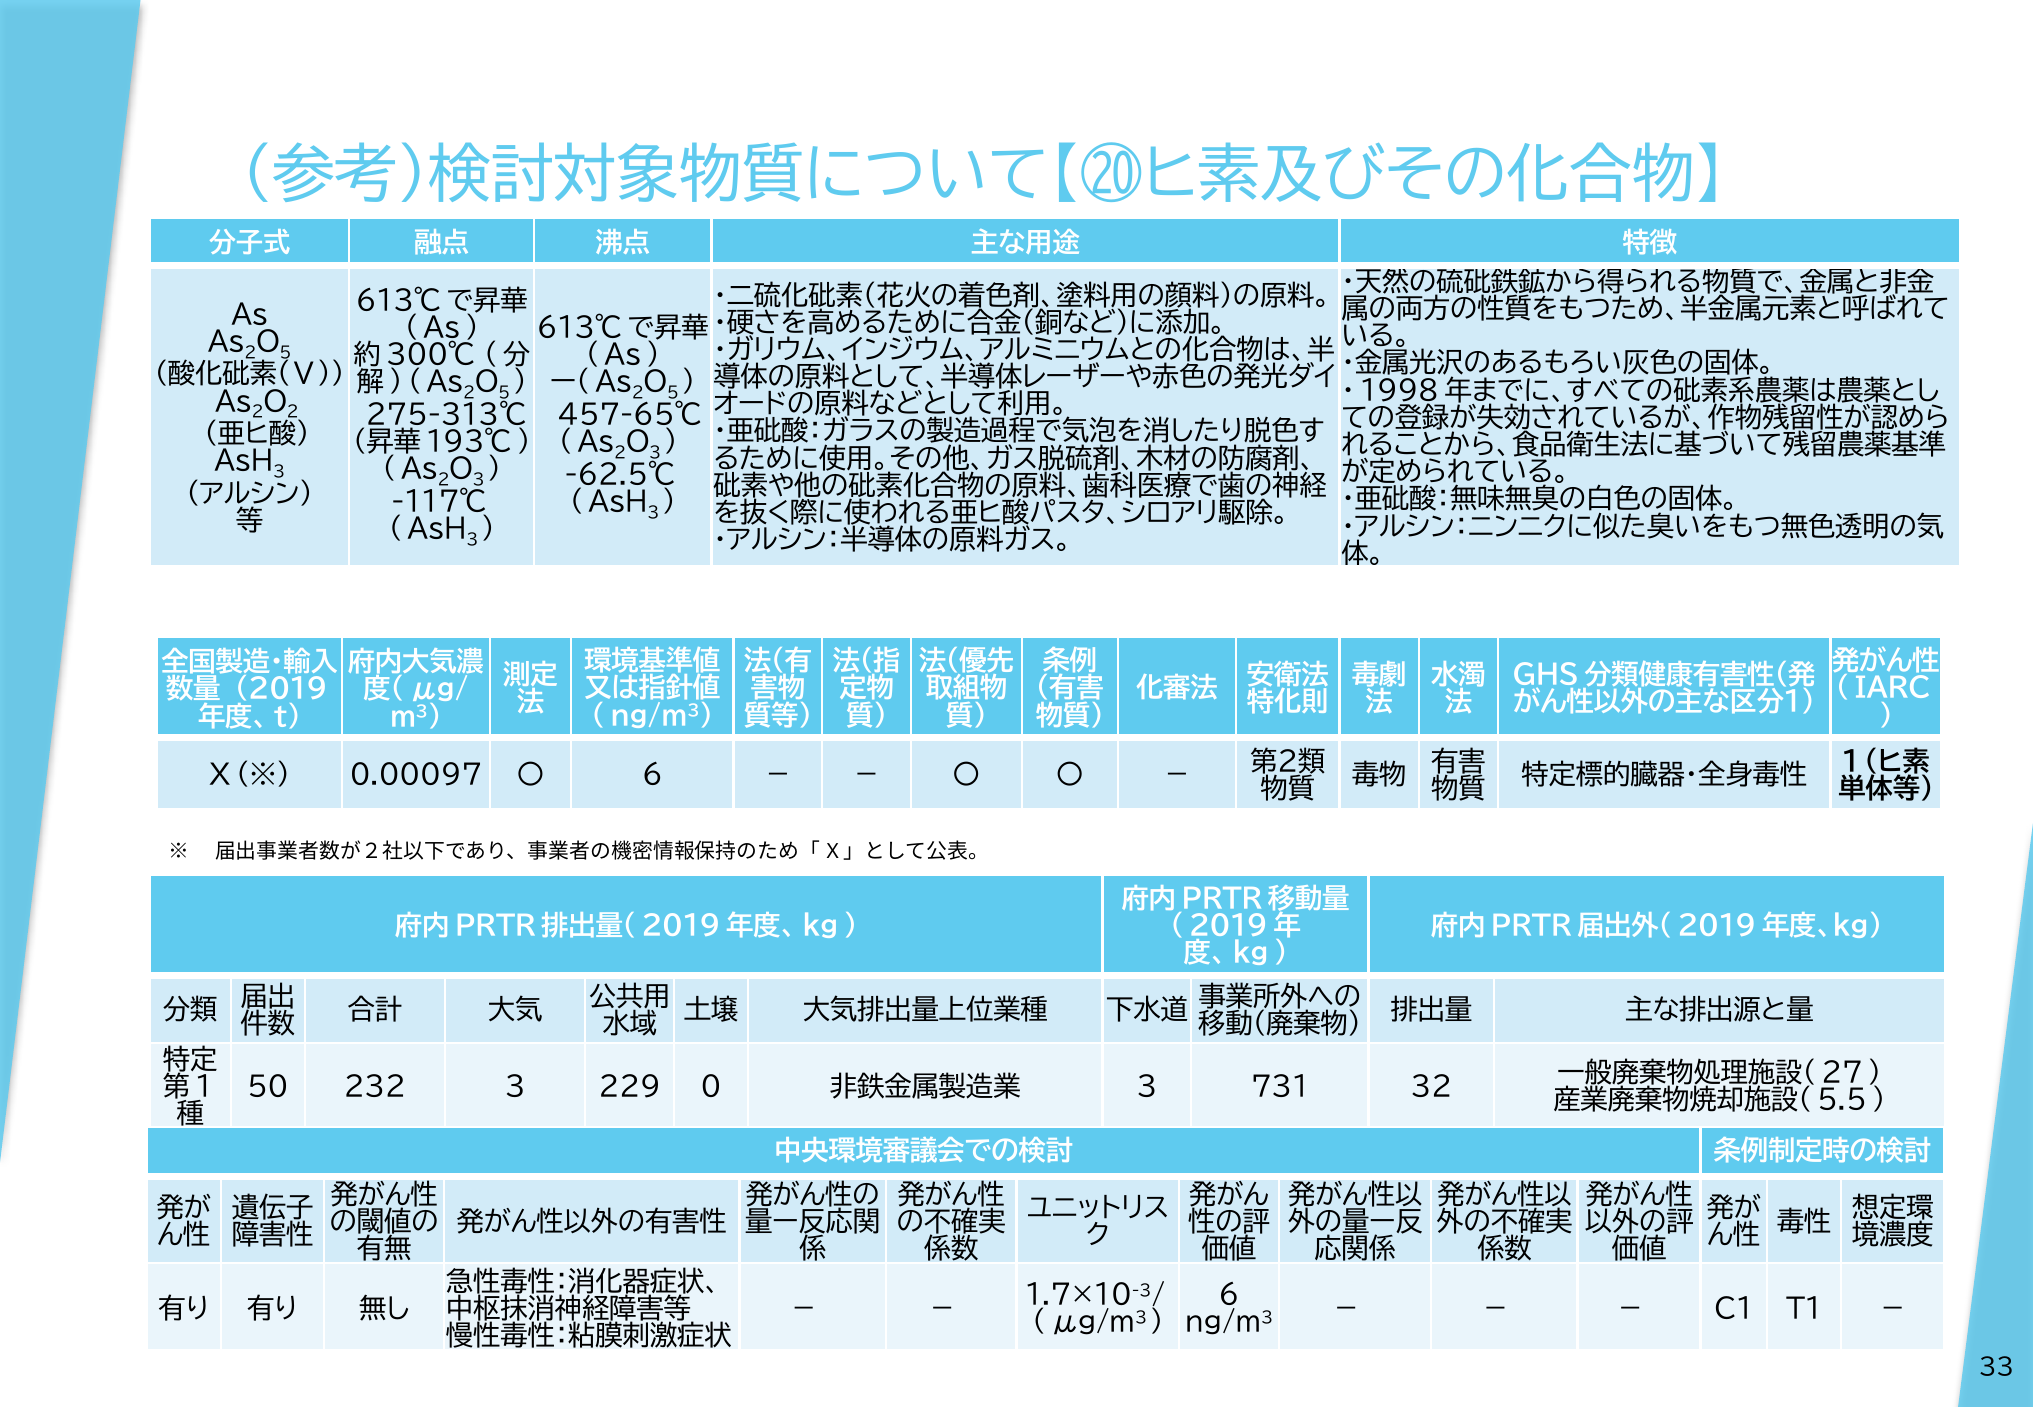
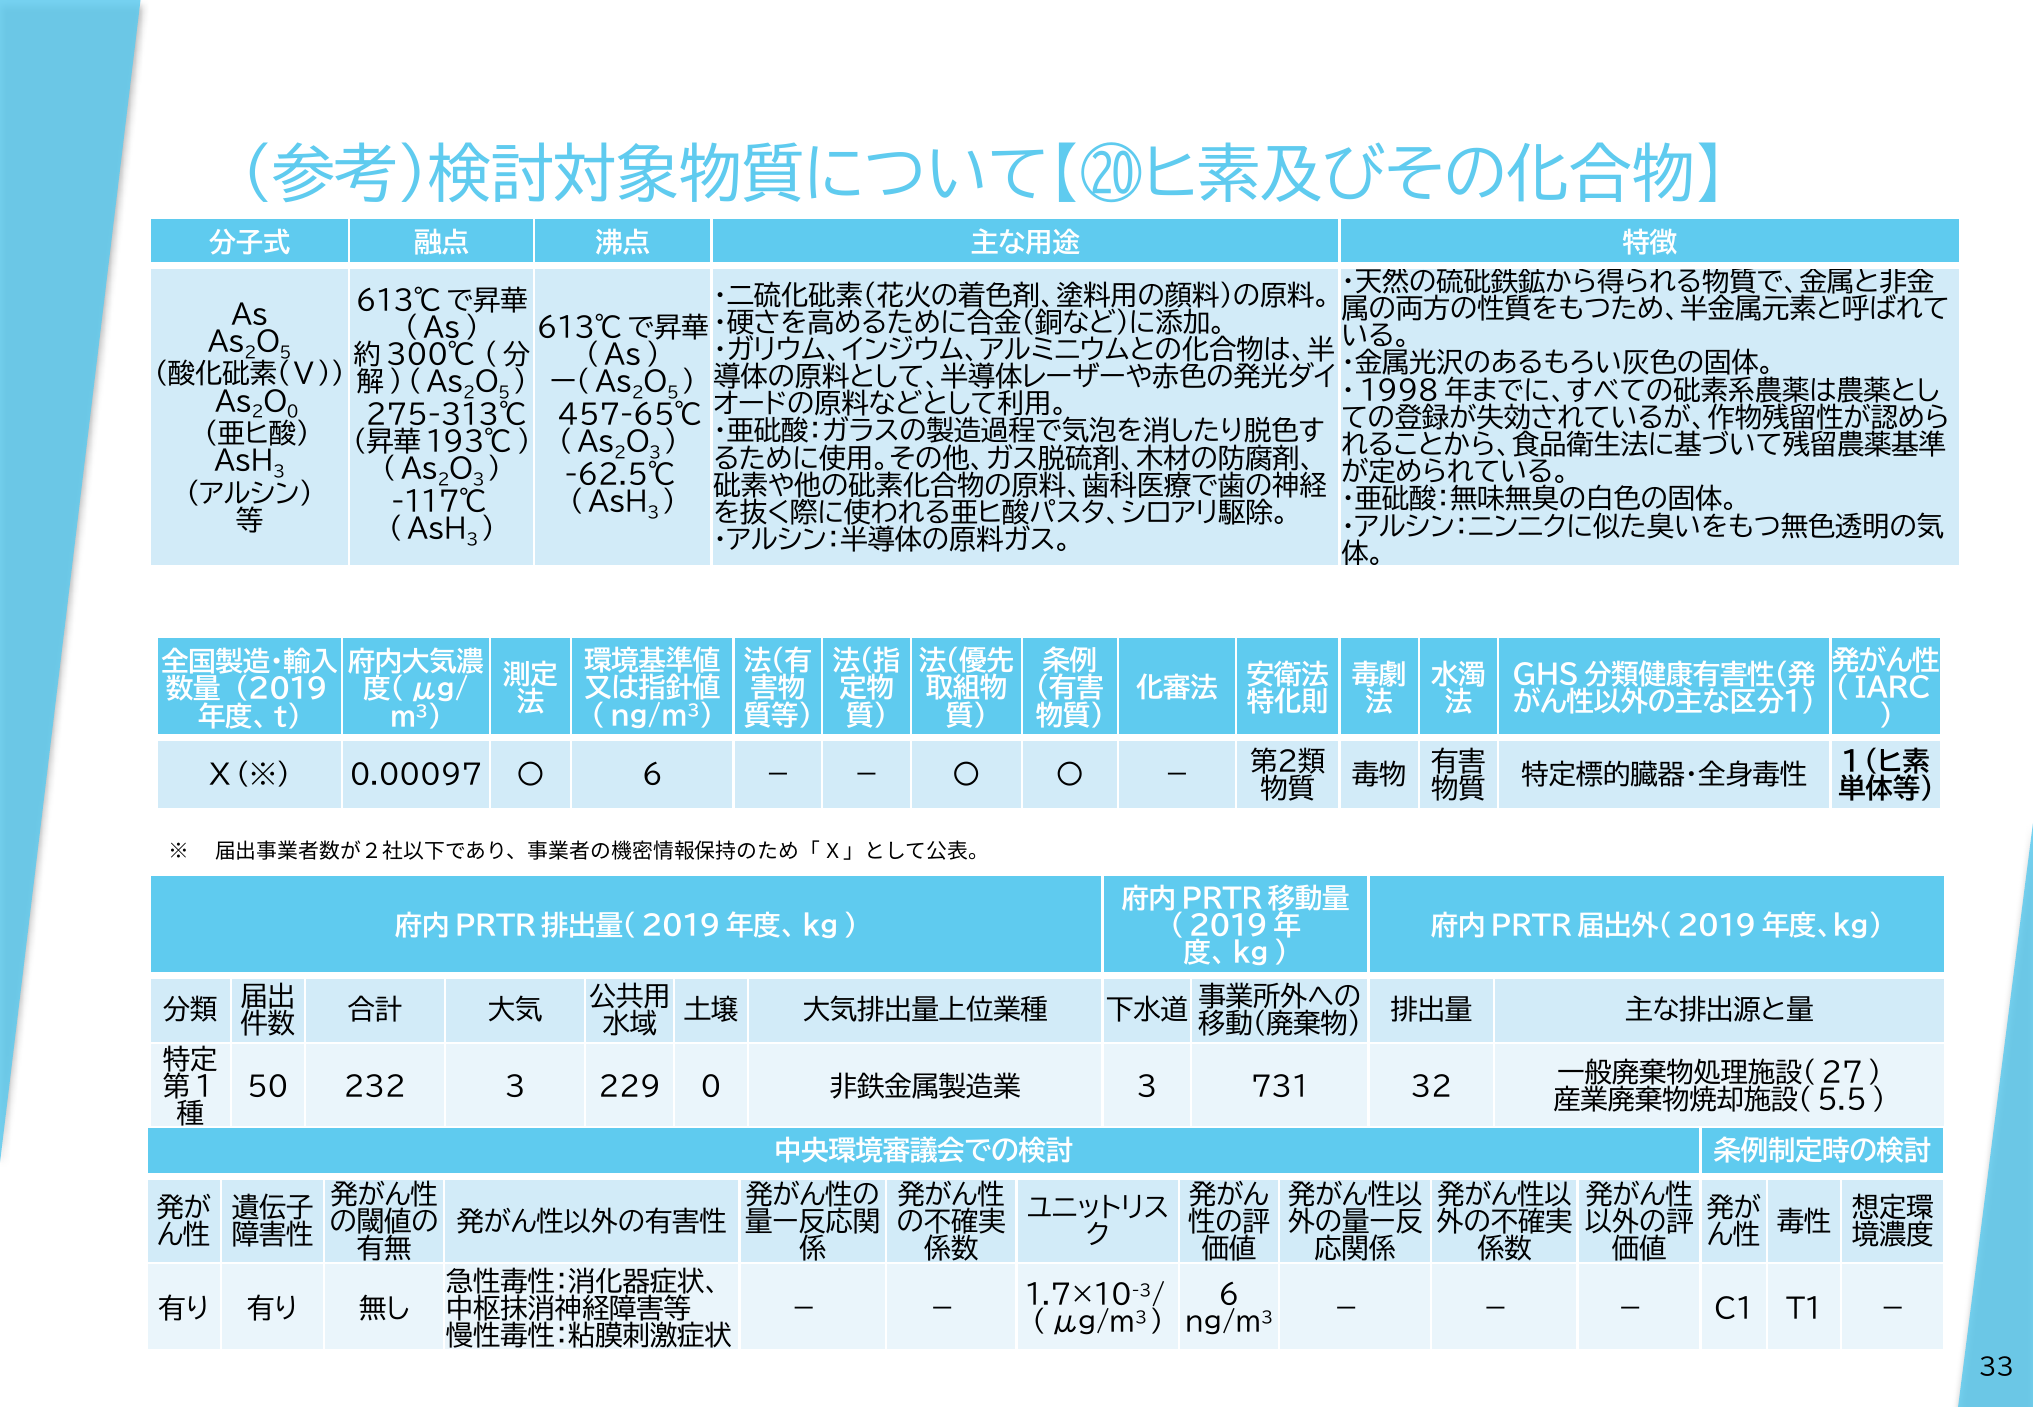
2: 2 -> 0 (293, 413)
